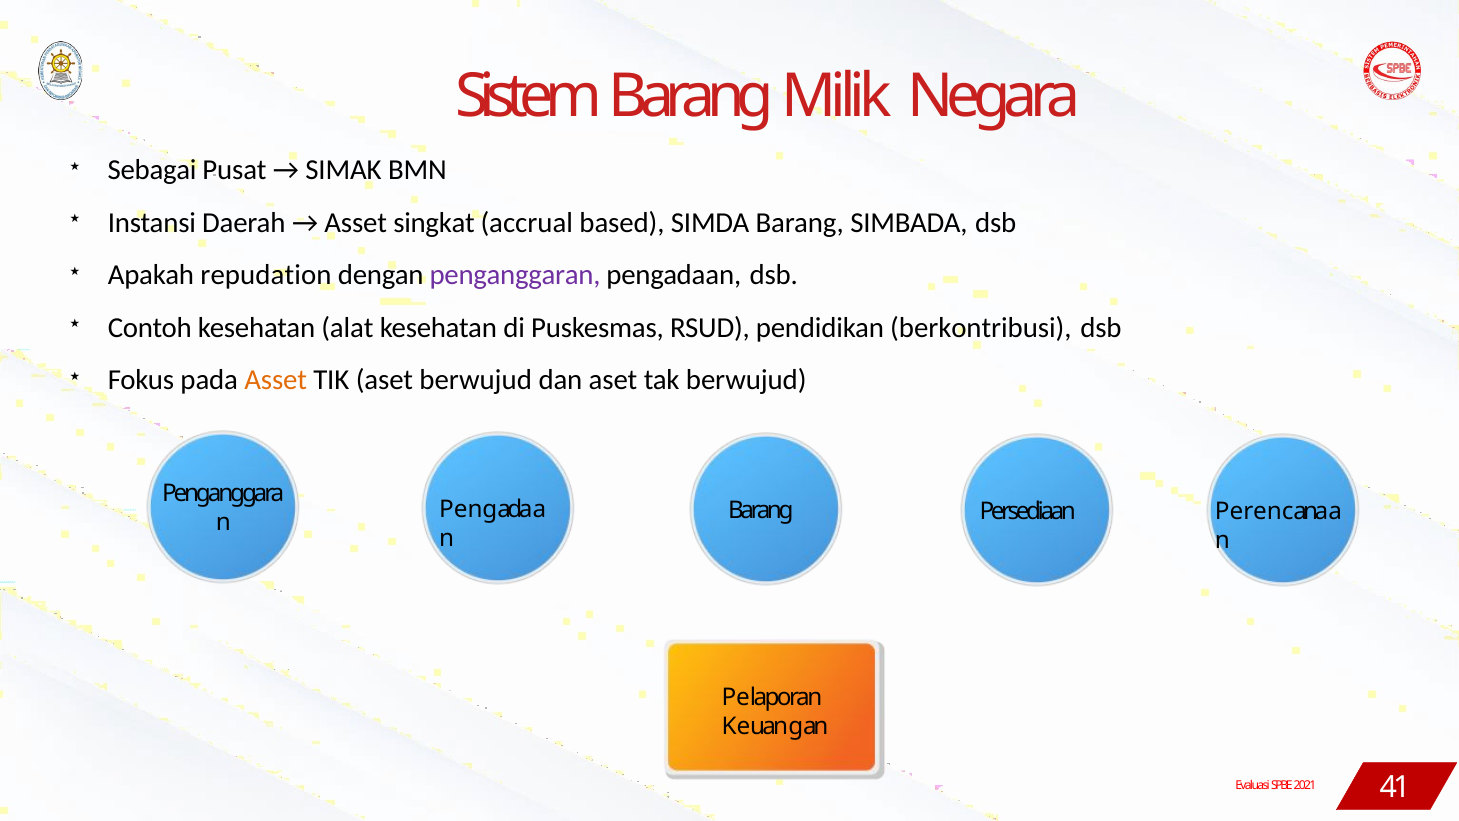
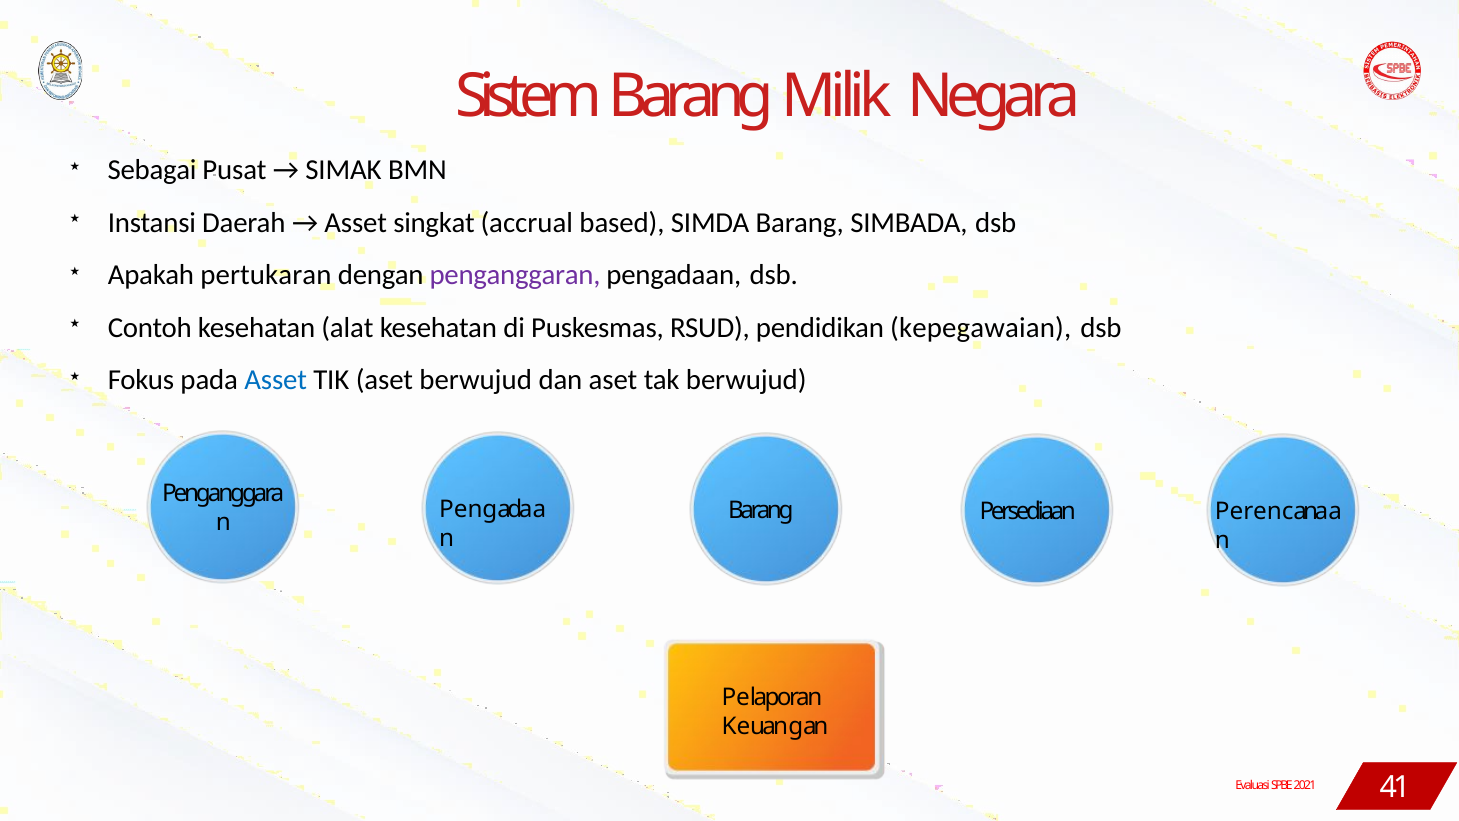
repudation: repudation -> pertukaran (266, 275)
berkontribusi: berkontribusi -> kepegawaian (981, 328)
Asset colour: orange -> blue (276, 380)
